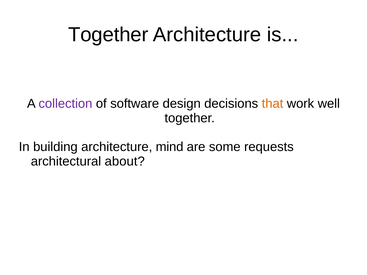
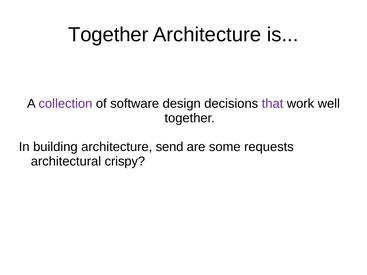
that colour: orange -> purple (273, 104)
mind: mind -> send (170, 147)
about: about -> crispy (125, 161)
